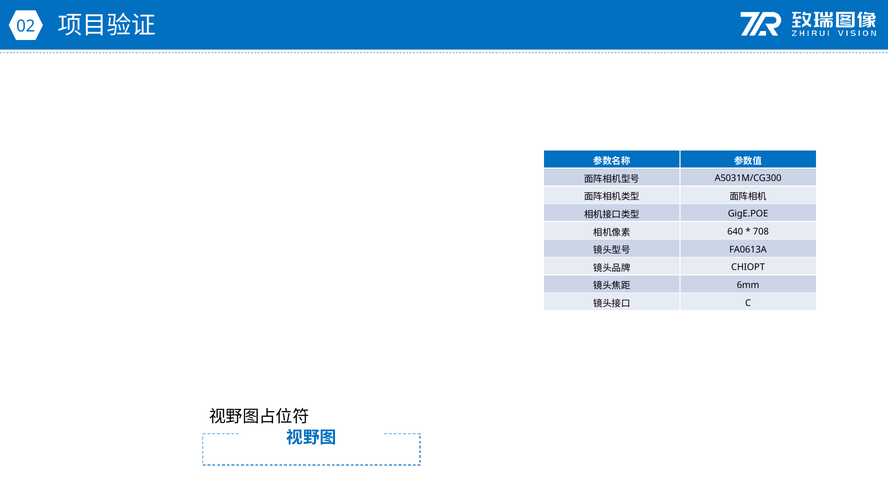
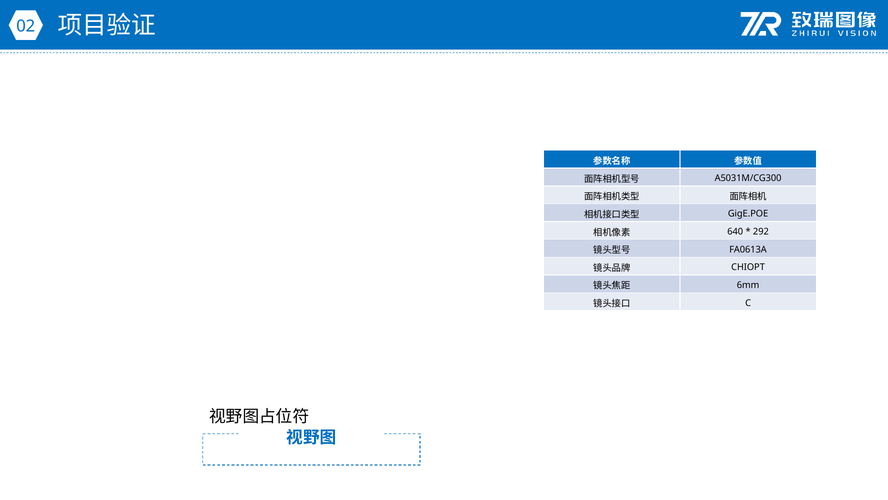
708: 708 -> 292 (761, 231)
